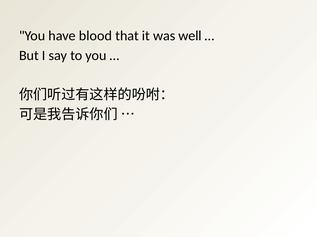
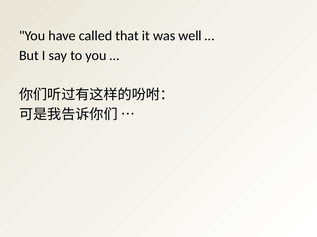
blood: blood -> called (96, 36)
